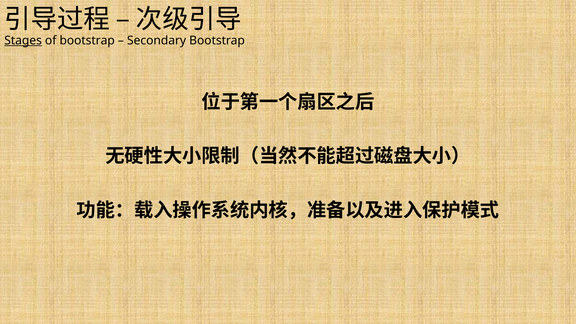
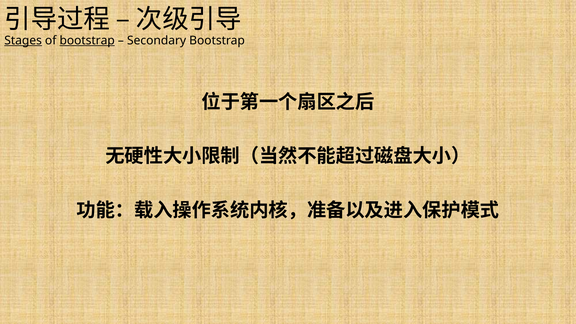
bootstrap underline: none -> present (87, 40)
